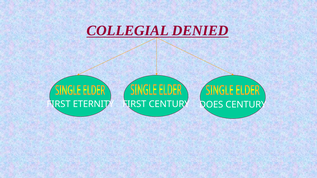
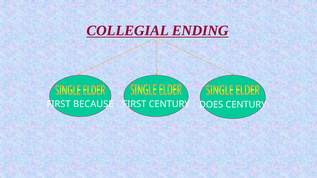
DENIED: DENIED -> ENDING (200, 31)
ETERNITY: ETERNITY -> BECAUSE (93, 104)
